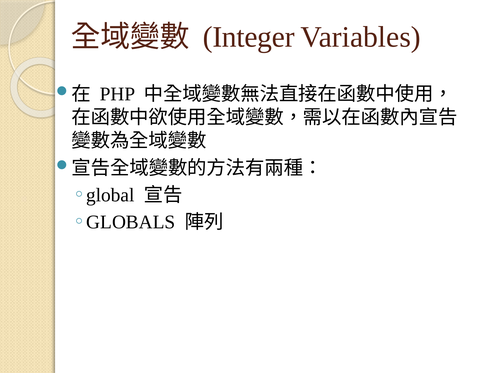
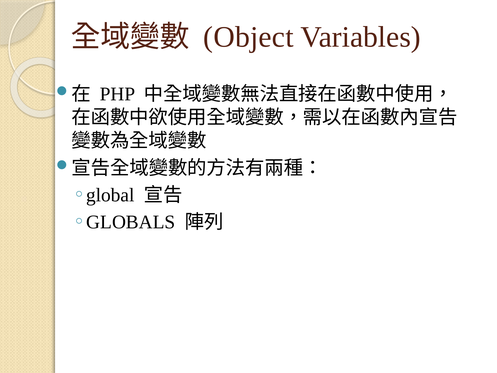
Integer: Integer -> Object (248, 37)
